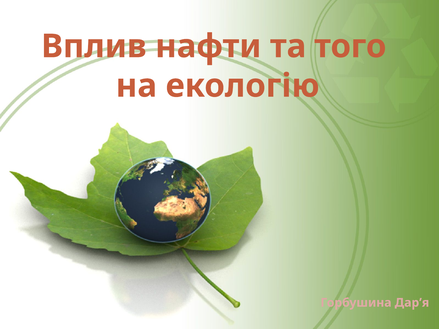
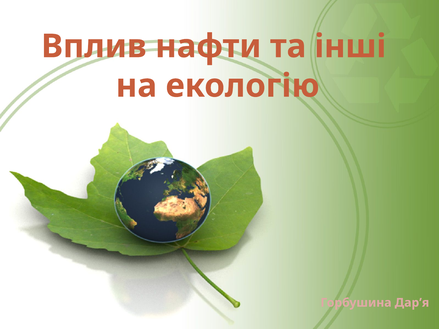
того: того -> інші (350, 46)
